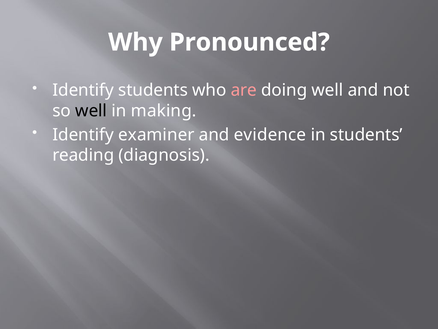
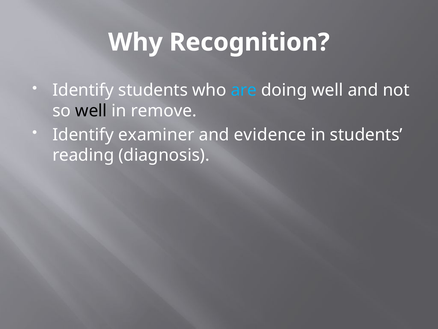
Pronounced: Pronounced -> Recognition (249, 42)
are colour: pink -> light blue (244, 90)
making: making -> remove (164, 111)
